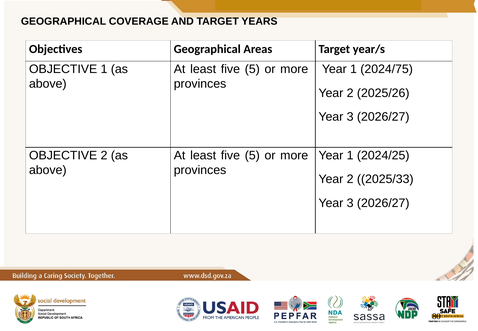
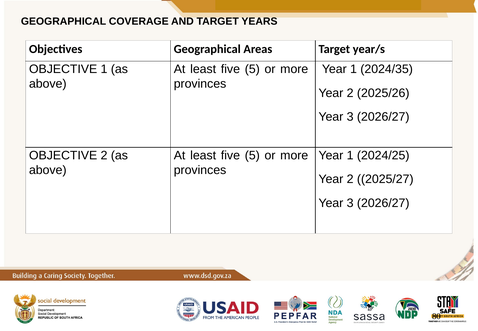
2024/75: 2024/75 -> 2024/35 (387, 69)
2025/33: 2025/33 -> 2025/27 (385, 179)
